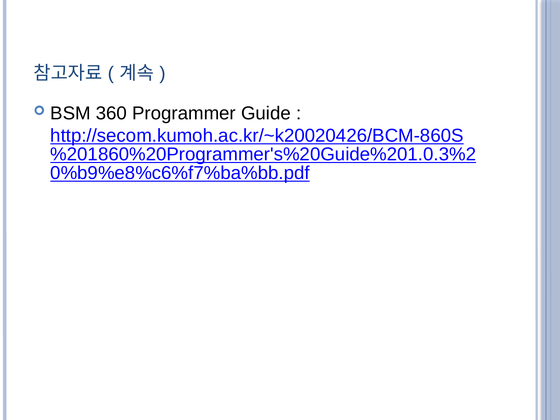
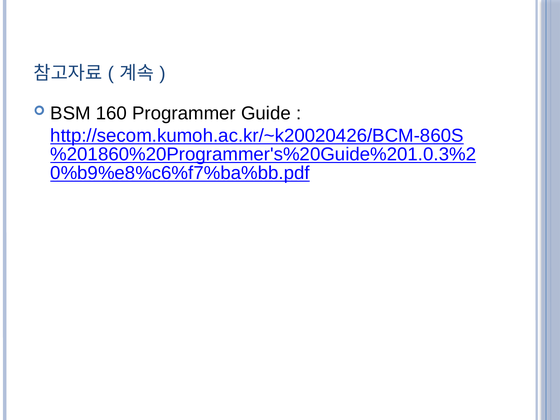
360: 360 -> 160 (111, 113)
